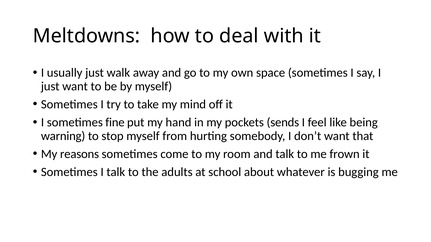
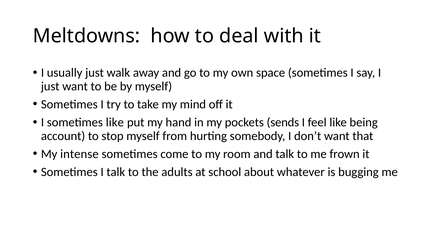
sometimes fine: fine -> like (115, 123)
warning: warning -> account (63, 136)
reasons: reasons -> intense (79, 154)
